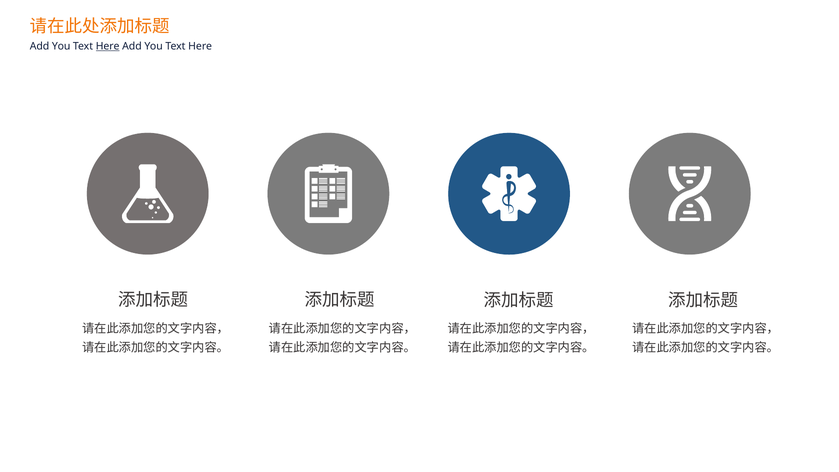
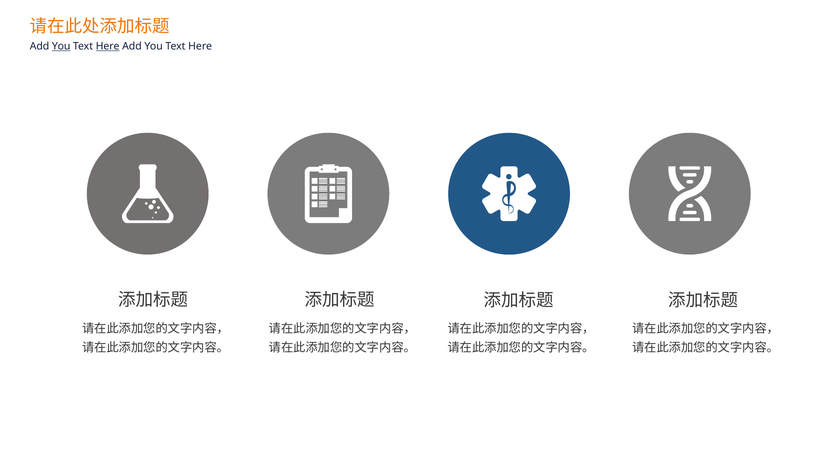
You underline: none -> present (61, 46)
